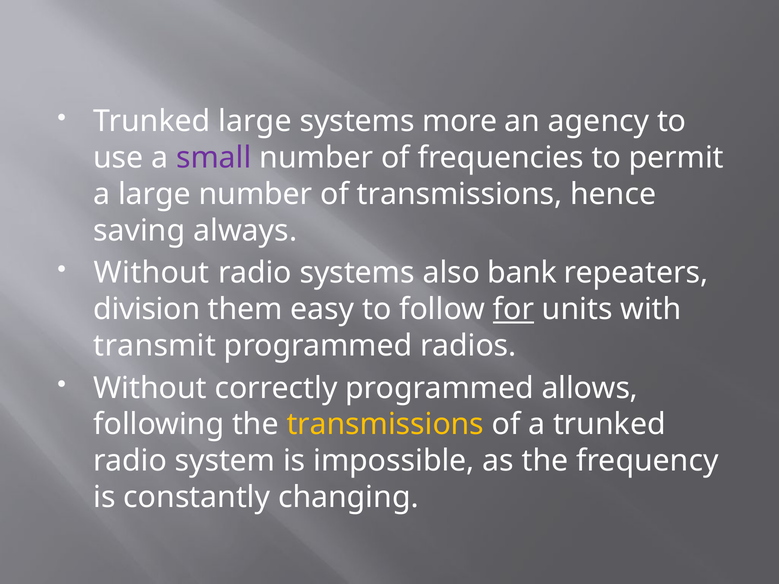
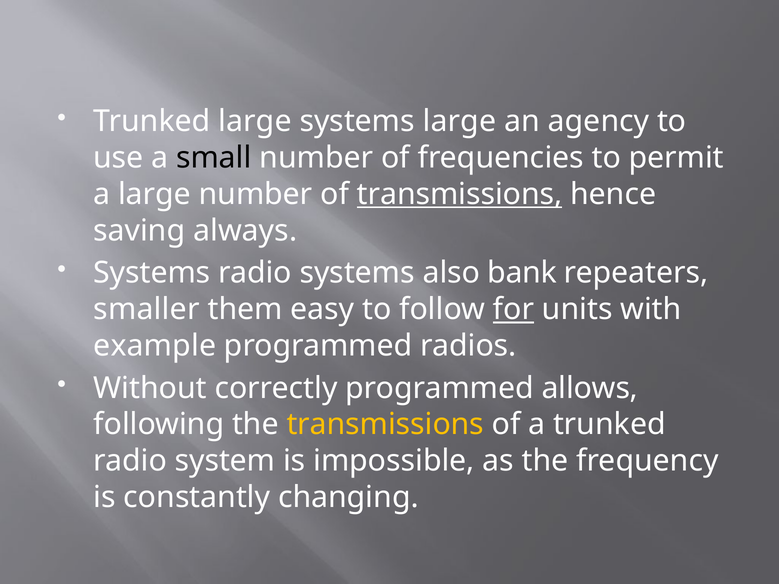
systems more: more -> large (459, 122)
small colour: purple -> black (214, 158)
transmissions underline: none -> present (460, 194)
Without: Without -> Systems (152, 273)
division: division -> smaller (147, 309)
transmit: transmit -> example (155, 346)
